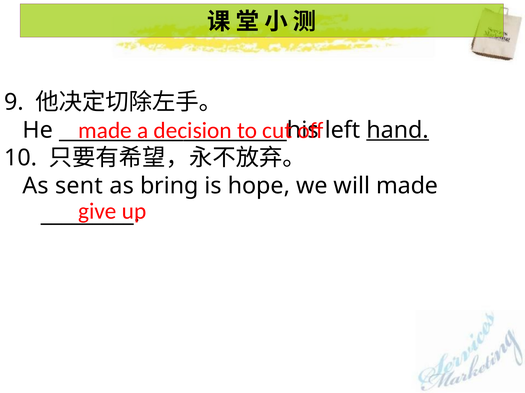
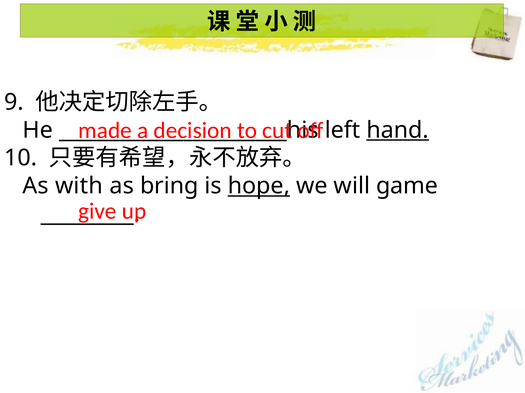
sent: sent -> with (79, 186)
hope underline: none -> present (259, 186)
will made: made -> game (407, 186)
